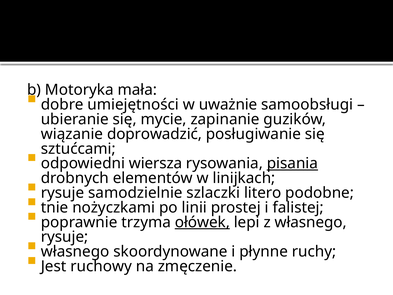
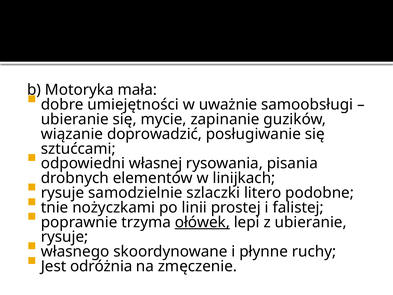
wiersza: wiersza -> własnej (156, 163)
pisania underline: present -> none (292, 163)
z własnego: własnego -> ubieranie (311, 222)
ruchowy: ruchowy -> odróżnia (101, 266)
